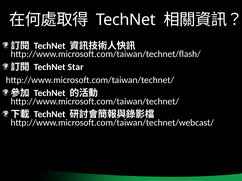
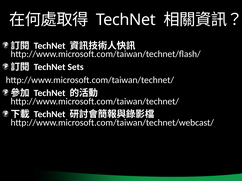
Star: Star -> Sets (76, 67)
